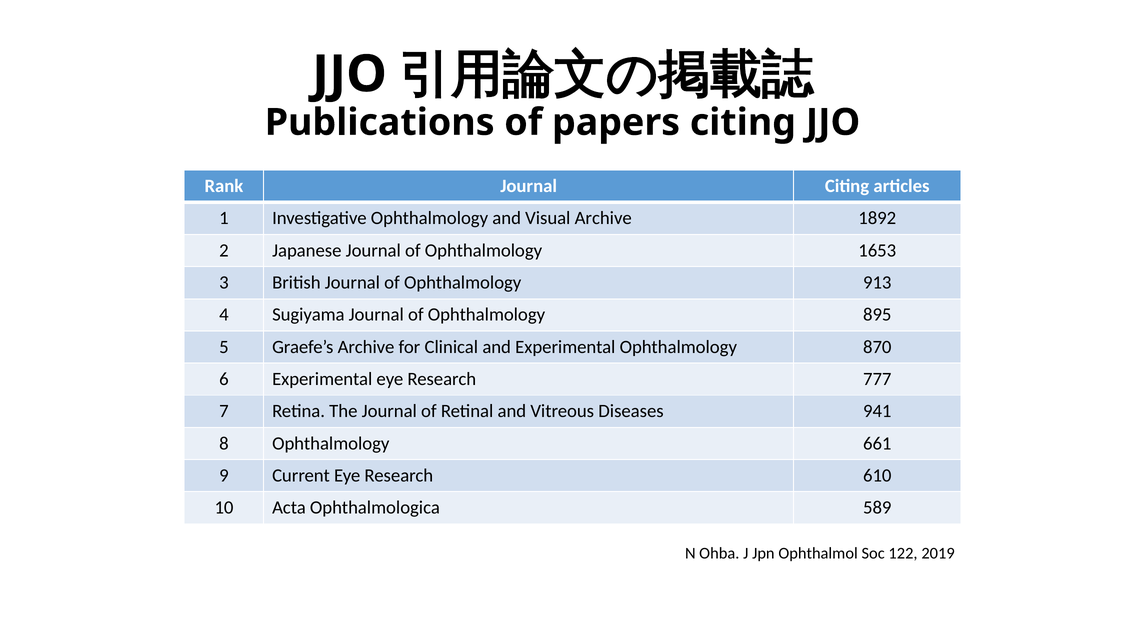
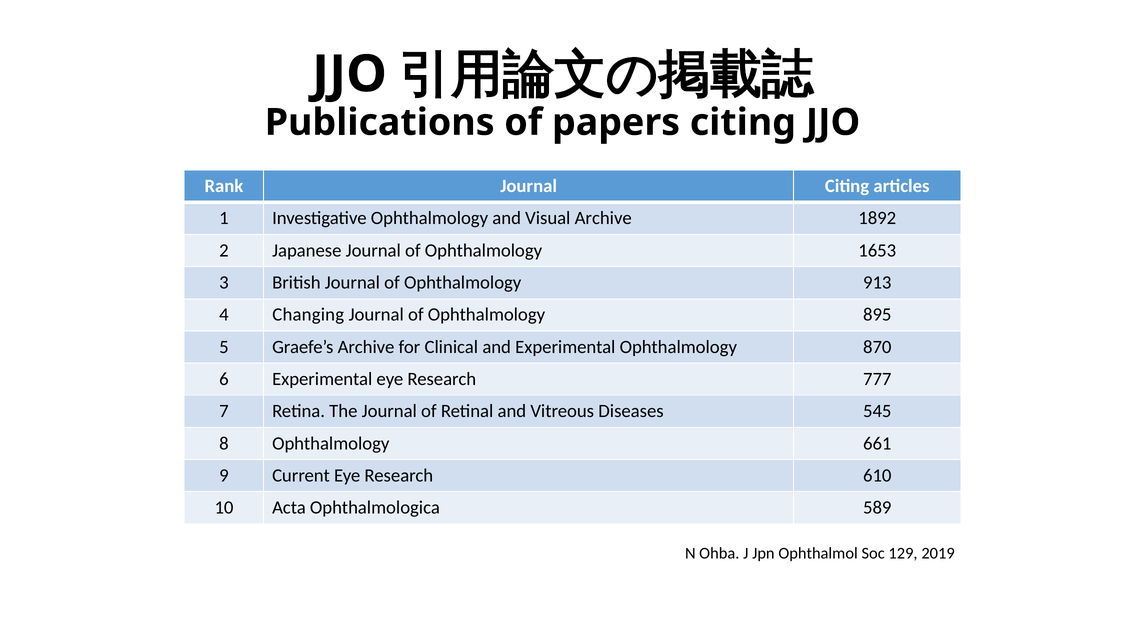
Sugiyama: Sugiyama -> Changing (308, 315)
941: 941 -> 545 (877, 411)
122: 122 -> 129 (903, 554)
